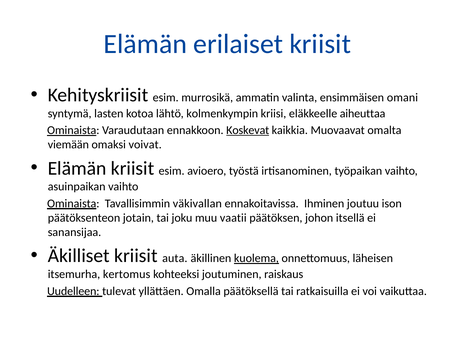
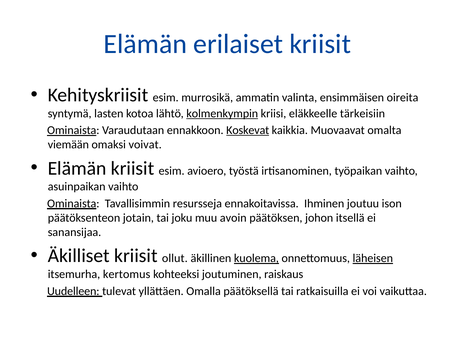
omani: omani -> oireita (403, 98)
kolmenkympin underline: none -> present (222, 113)
aiheuttaa: aiheuttaa -> tärkeisiin (362, 113)
väkivallan: väkivallan -> resursseja (197, 204)
vaatii: vaatii -> avoin (233, 218)
auta: auta -> ollut (175, 259)
läheisen underline: none -> present (373, 259)
